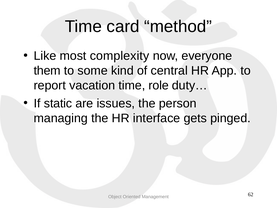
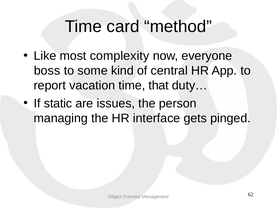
them: them -> boss (47, 71)
role: role -> that (159, 85)
